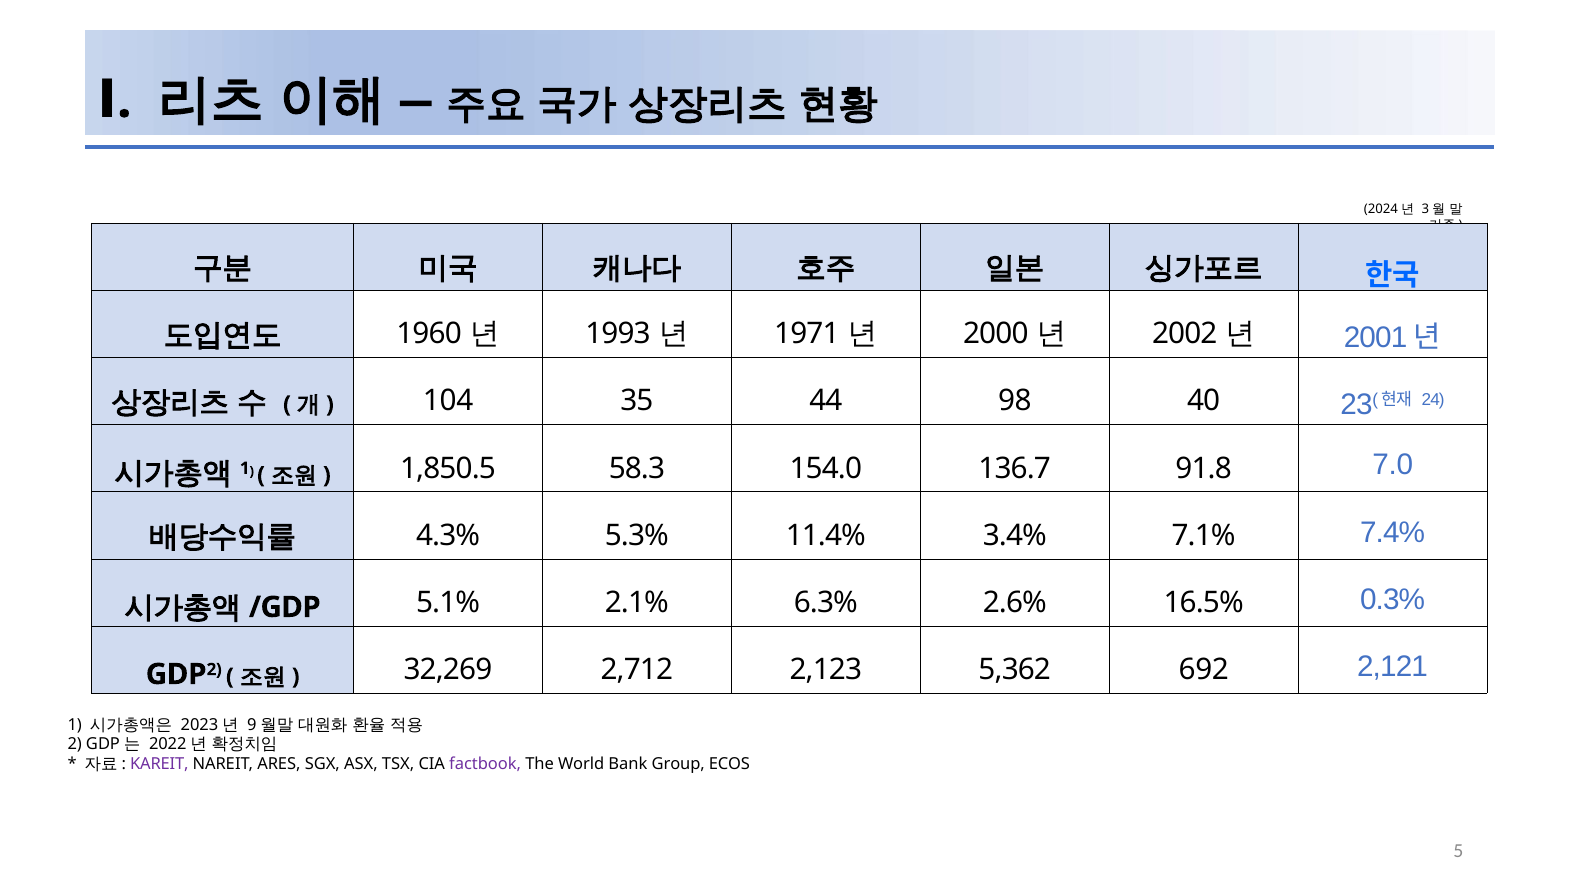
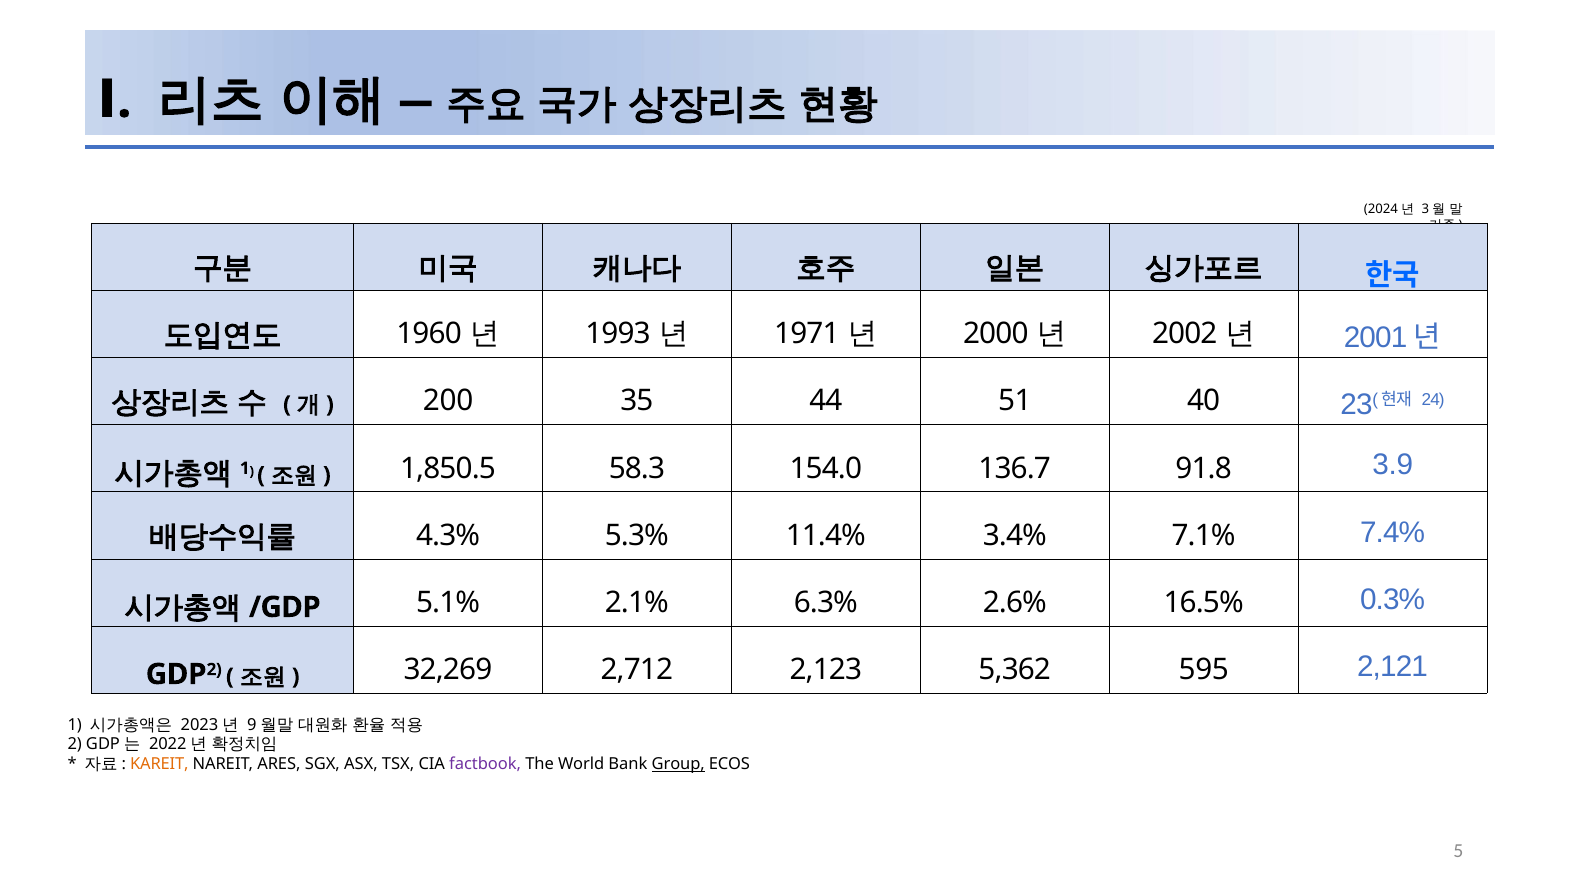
104: 104 -> 200 (448, 401)
98: 98 -> 51 (1015, 401)
7.0: 7.0 -> 3.9 (1393, 465)
692: 692 -> 595 (1204, 670)
KAREIT colour: purple -> orange (159, 764)
Group underline: none -> present (678, 764)
